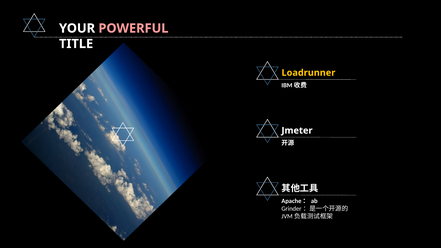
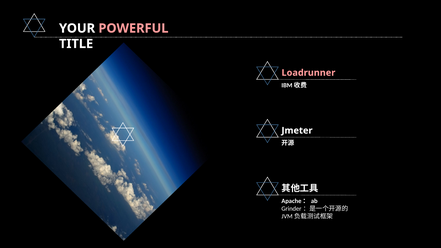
Loadrunner colour: yellow -> pink (308, 73)
